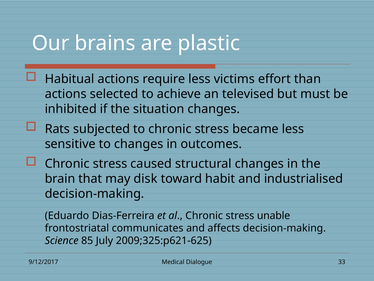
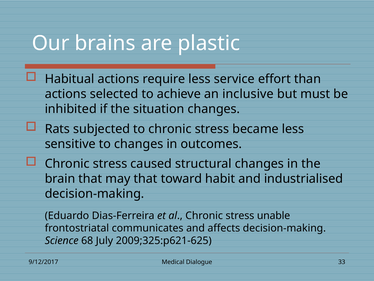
victims: victims -> service (234, 79)
televised: televised -> inclusive (248, 94)
may disk: disk -> that (146, 179)
85: 85 -> 68 (87, 240)
